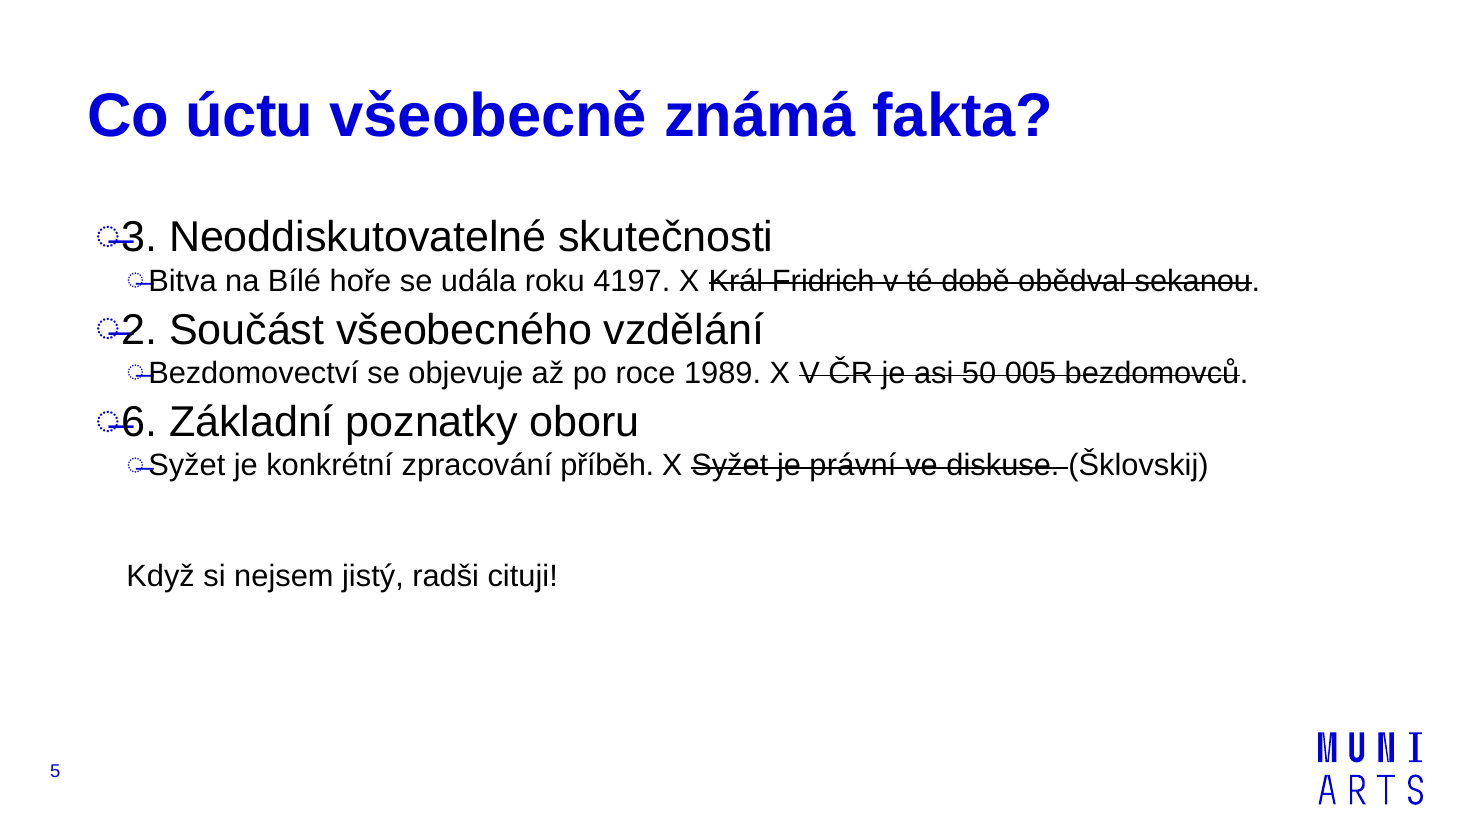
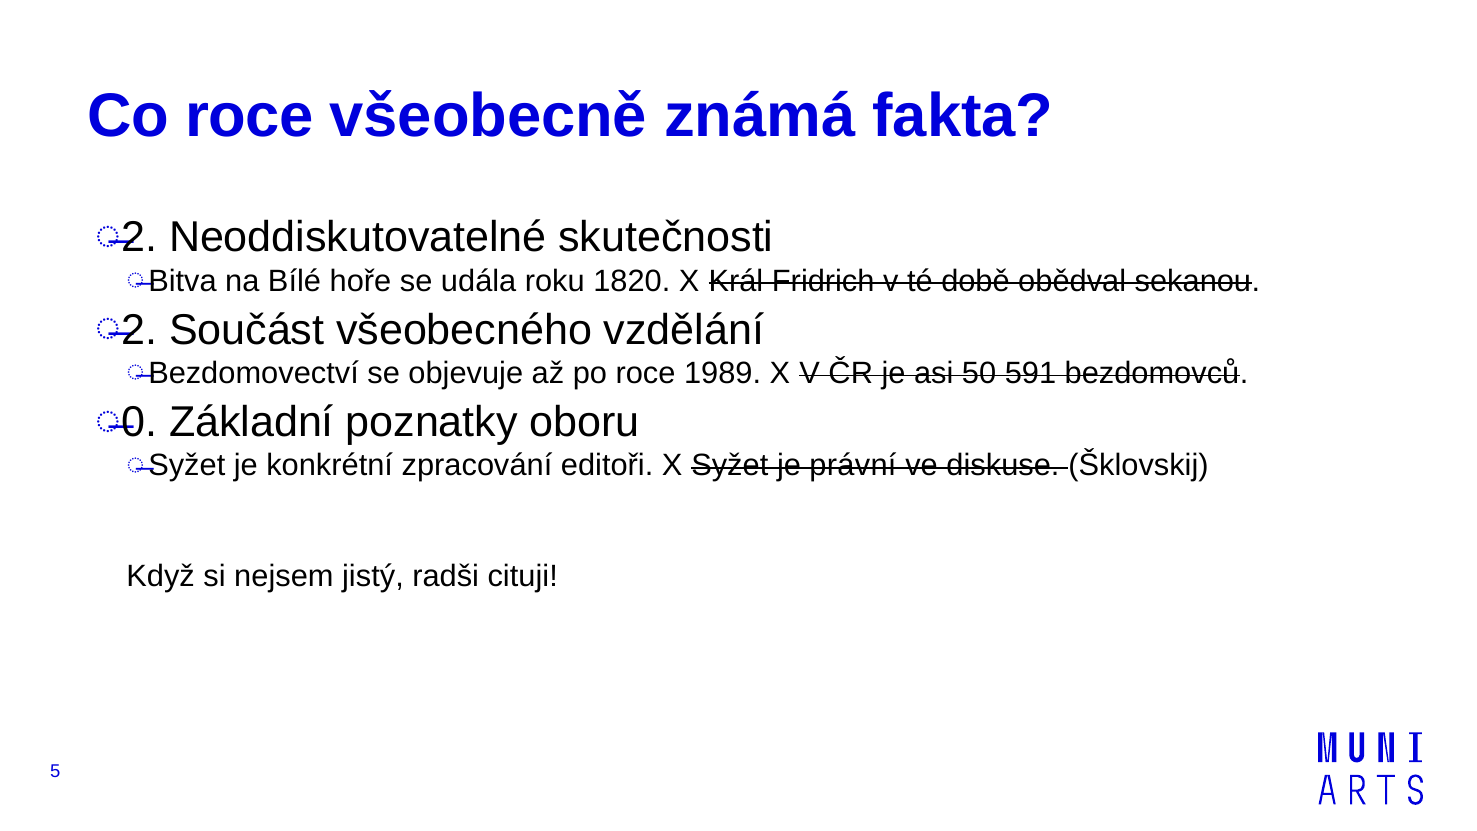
Co úctu: úctu -> roce (250, 116)
3: 3 -> 2 (139, 238)
4197: 4197 -> 1820 (632, 281)
005: 005 -> 591 (1030, 373)
6: 6 -> 0 (139, 422)
příběh: příběh -> editoři (607, 466)
